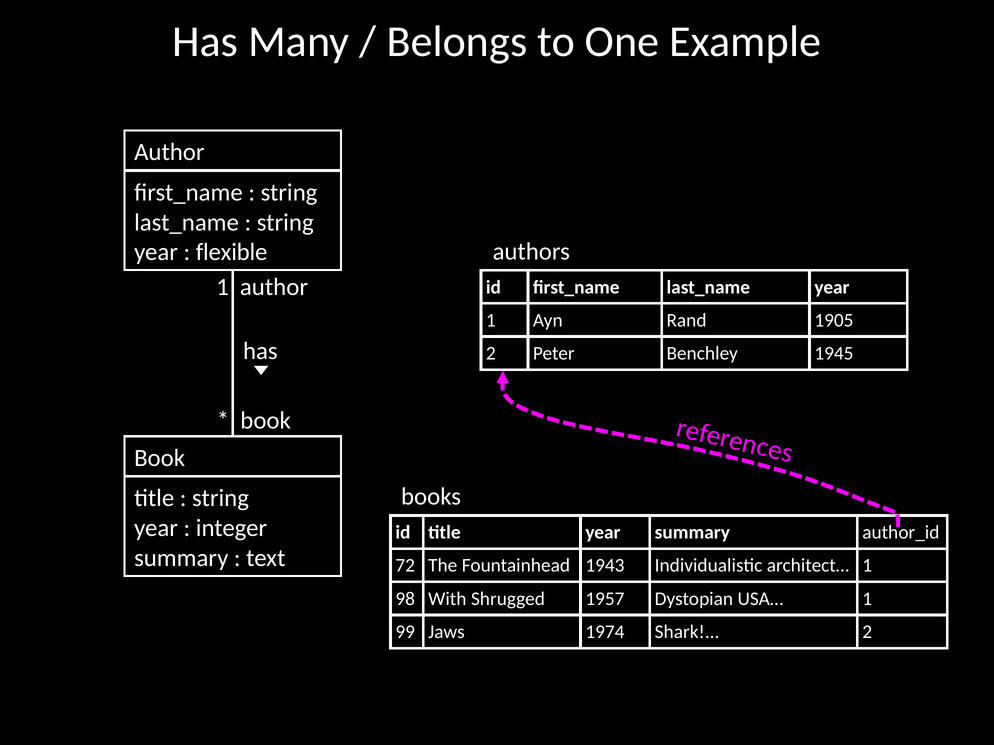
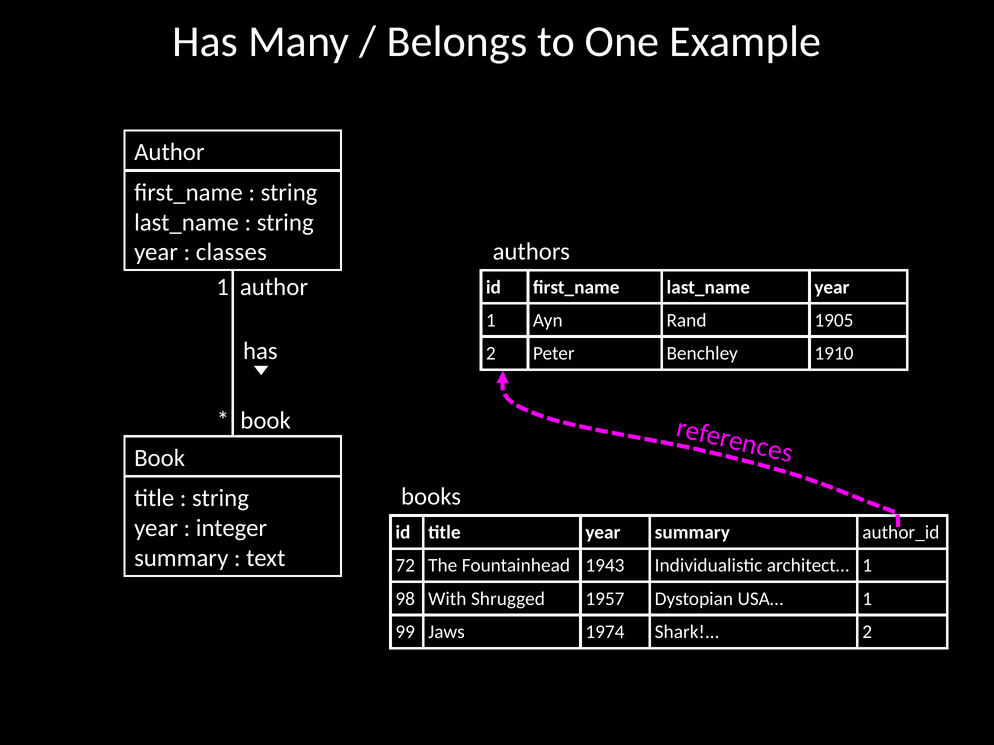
flexible: flexible -> classes (231, 252)
1945: 1945 -> 1910 (834, 354)
